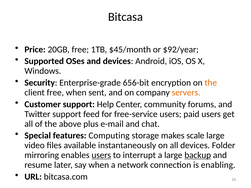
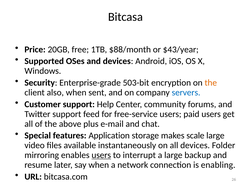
$45/month: $45/month -> $88/month (130, 49)
$92/year: $92/year -> $43/year (181, 49)
656-bit: 656-bit -> 503-bit (136, 83)
client free: free -> also (55, 93)
servers colour: orange -> blue (186, 93)
Computing: Computing -> Application (109, 136)
backup underline: present -> none (198, 155)
